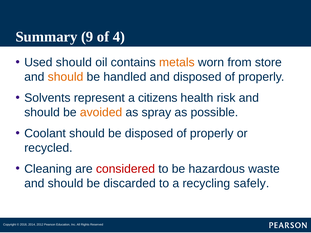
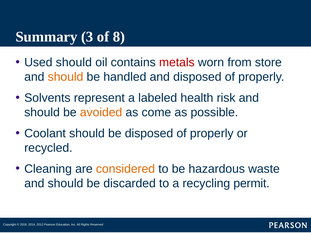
9: 9 -> 3 (87, 37)
4: 4 -> 8 (119, 37)
metals colour: orange -> red (177, 63)
citizens: citizens -> labeled (158, 98)
spray: spray -> come (156, 113)
considered colour: red -> orange (125, 169)
safely: safely -> permit (252, 184)
